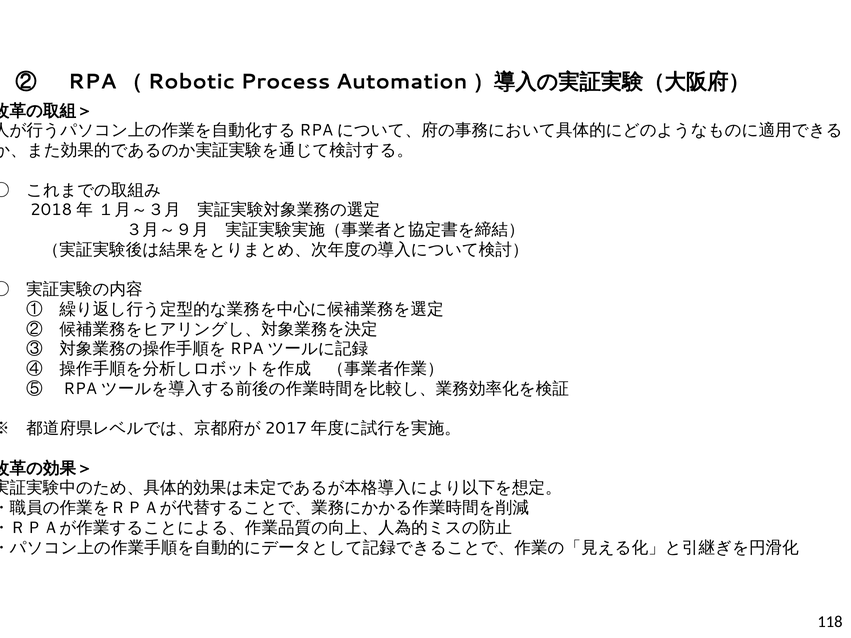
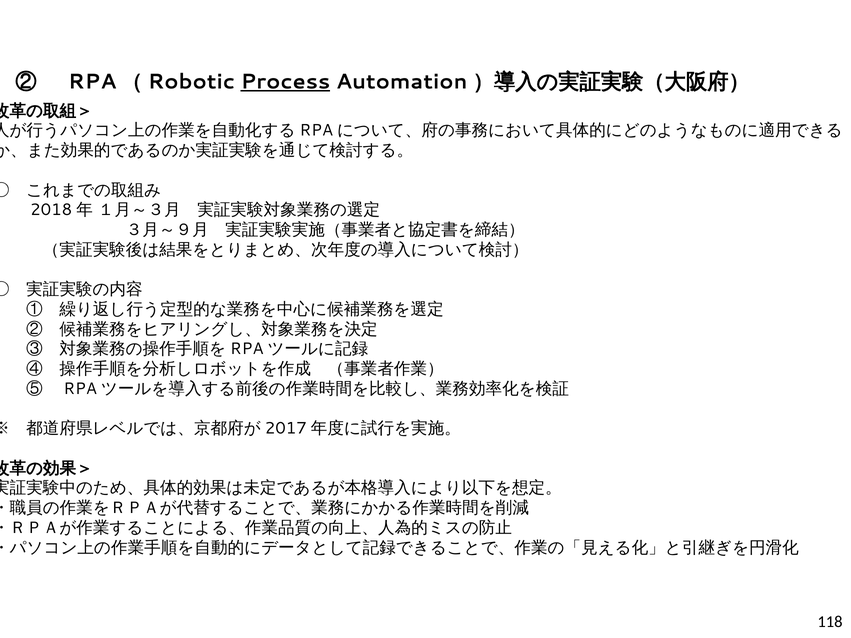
Process underline: none -> present (285, 82)
